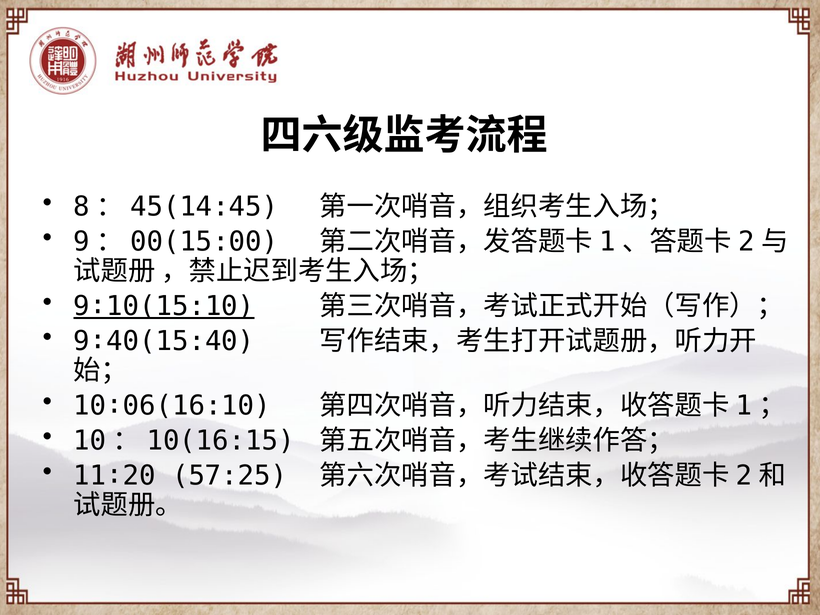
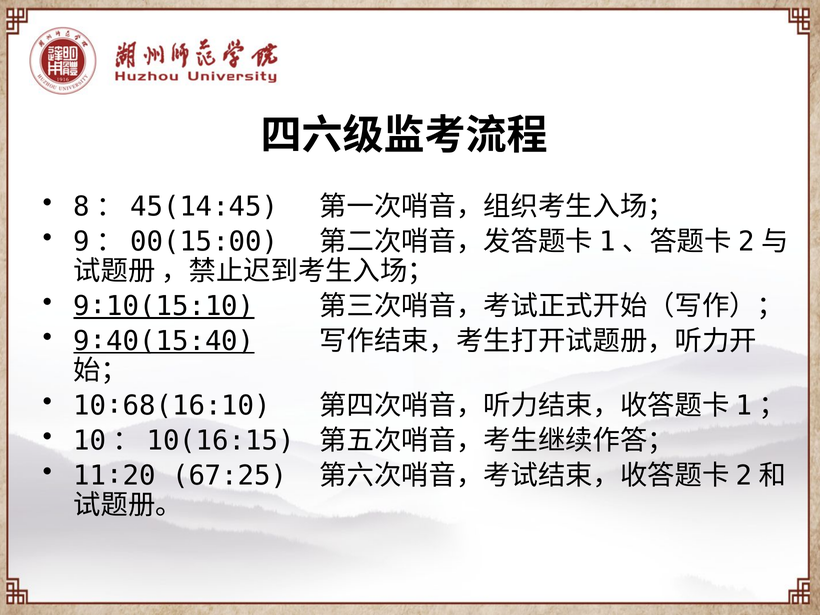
9∶40(15:40 underline: none -> present (164, 341)
10∶06(16:10: 10∶06(16:10 -> 10∶68(16:10 (172, 406)
57:25: 57:25 -> 67:25 (230, 476)
